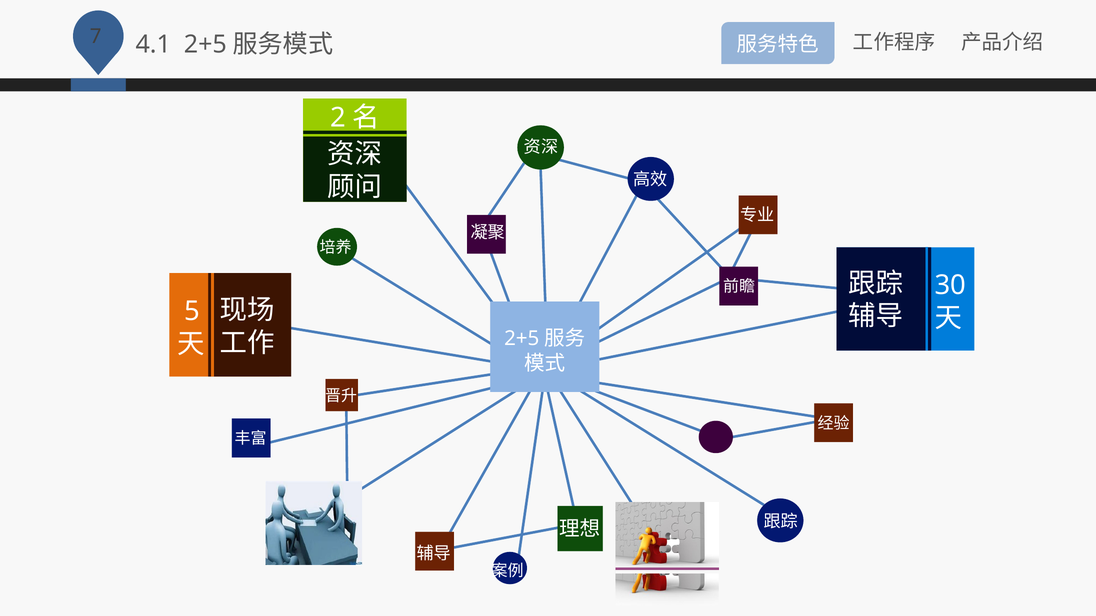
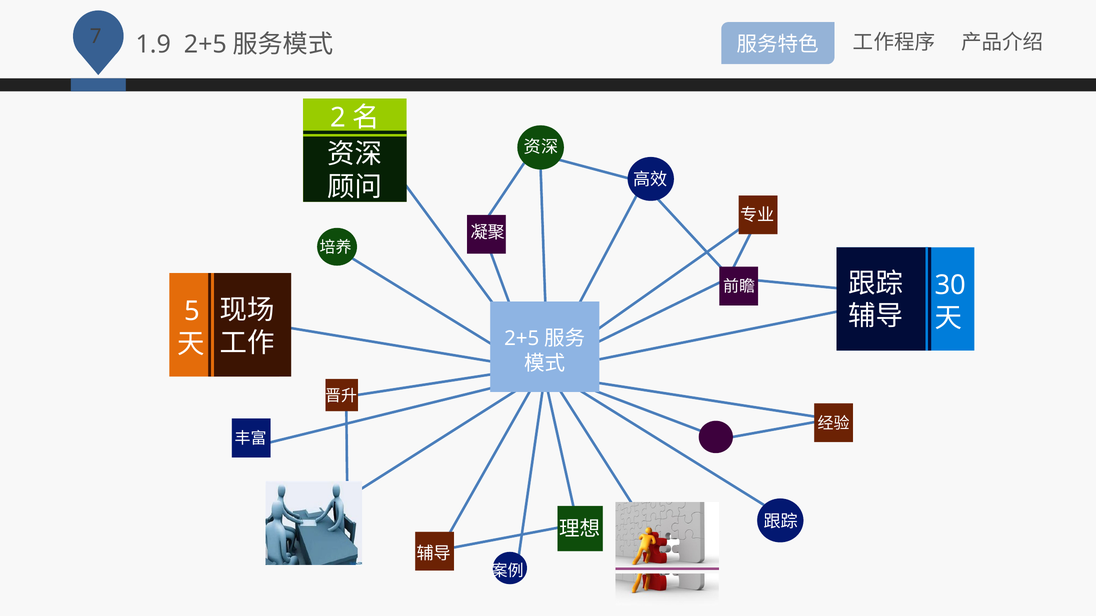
4.1: 4.1 -> 1.9 (153, 44)
